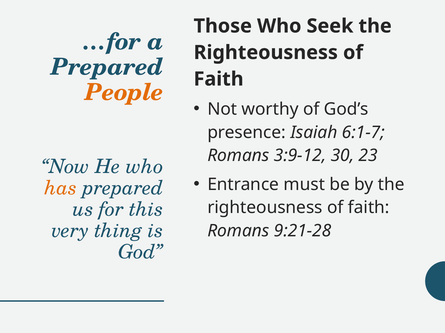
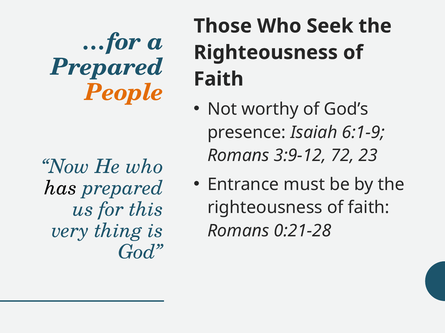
6:1-7: 6:1-7 -> 6:1-9 (363, 133)
30: 30 -> 72 (342, 156)
has colour: orange -> black (61, 188)
9:21-28: 9:21-28 -> 0:21-28 (303, 231)
